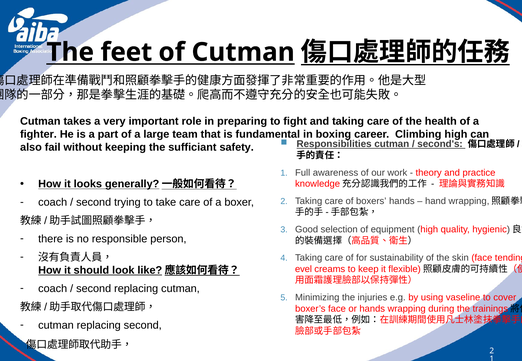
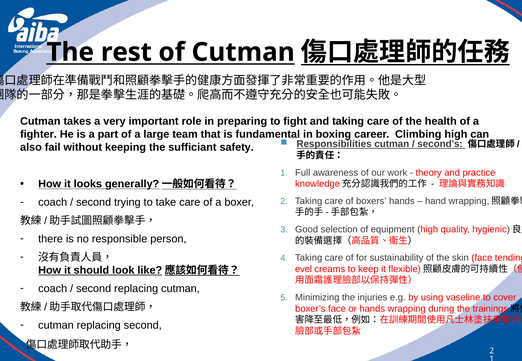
feet: feet -> rest (126, 52)
